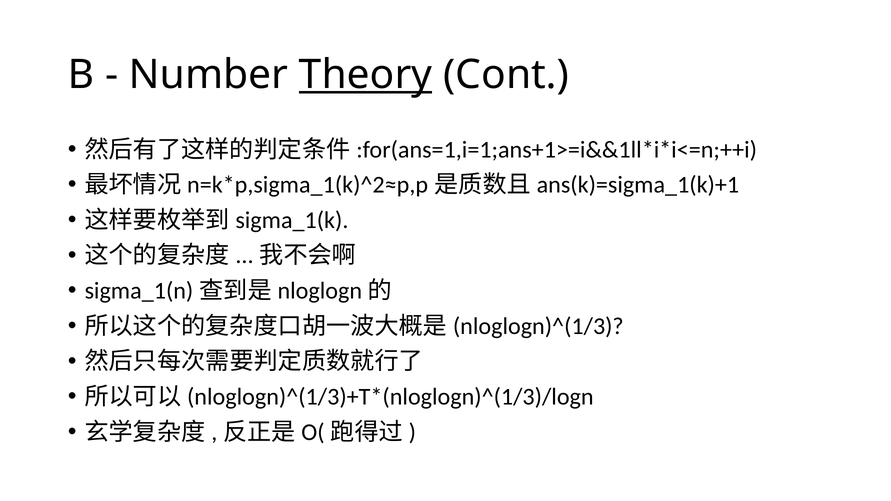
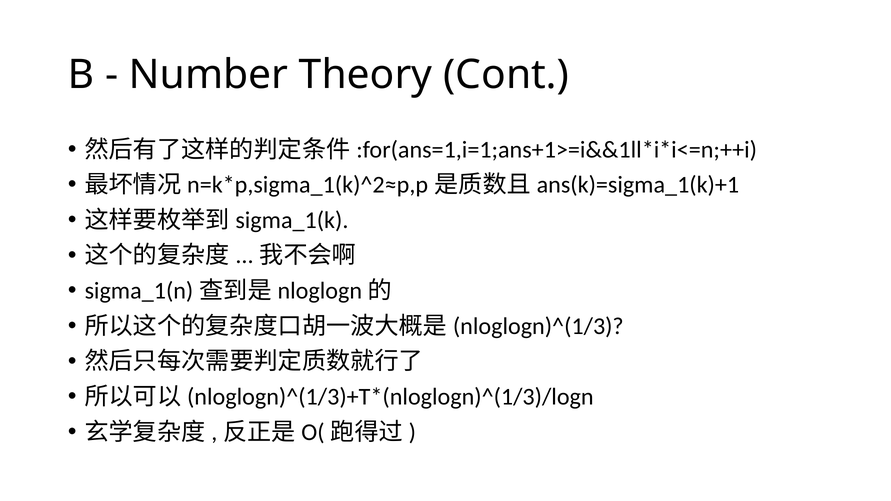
Theory underline: present -> none (366, 75)
